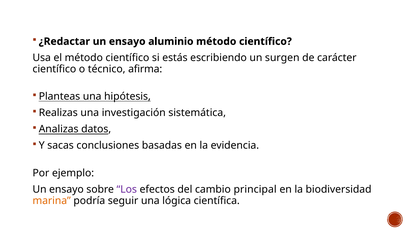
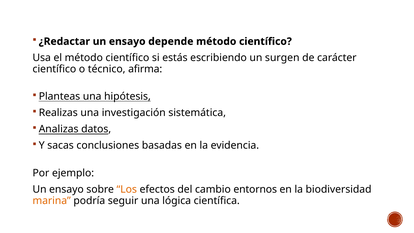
aluminio: aluminio -> depende (171, 41)
Los colour: purple -> orange (127, 189)
principal: principal -> entornos (255, 189)
